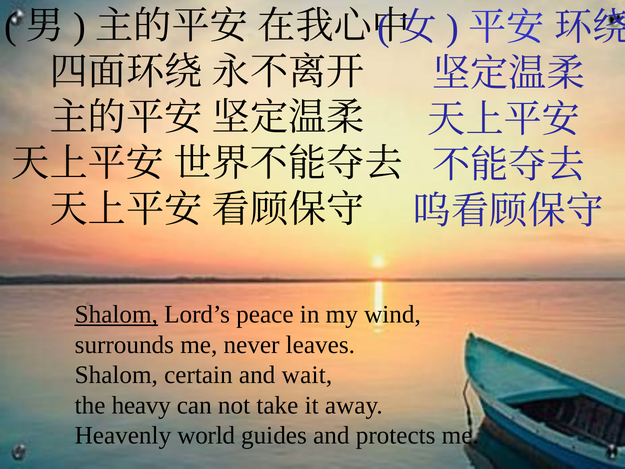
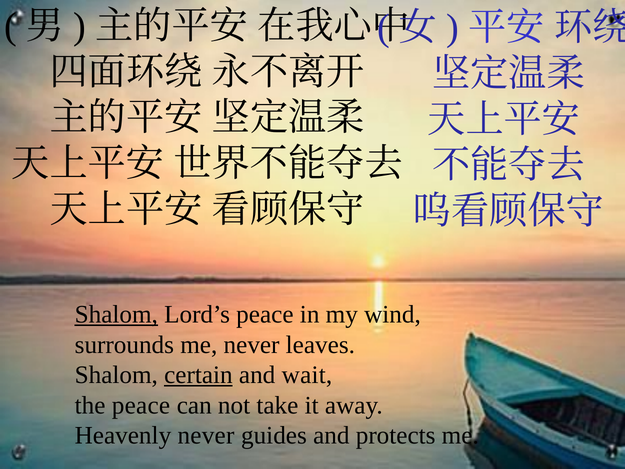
certain underline: none -> present (198, 375)
the heavy: heavy -> peace (141, 405)
Heavenly world: world -> never (206, 435)
